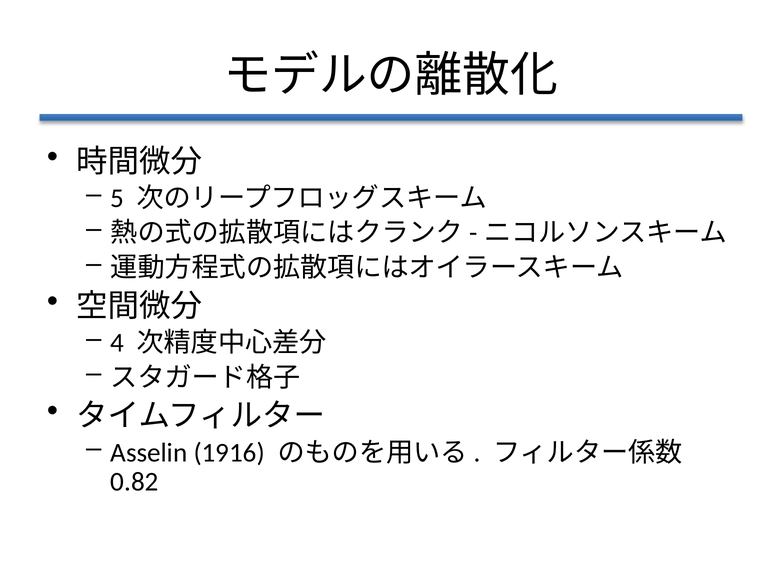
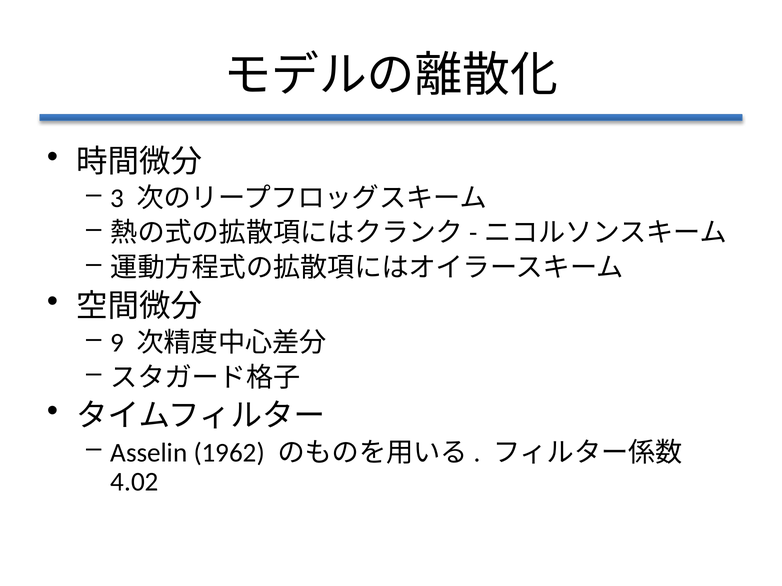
5: 5 -> 3 (117, 198)
4: 4 -> 9 (117, 343)
1916: 1916 -> 1962 (229, 453)
0.82: 0.82 -> 4.02 (134, 482)
